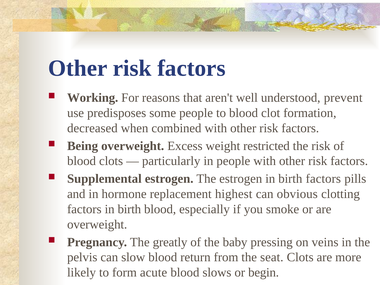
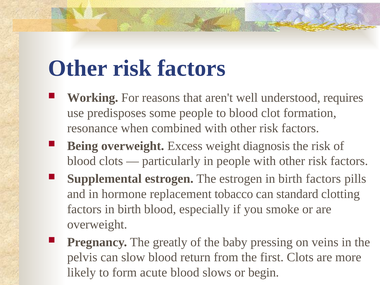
prevent: prevent -> requires (343, 98)
decreased: decreased -> resonance (92, 128)
restricted: restricted -> diagnosis (267, 146)
highest: highest -> tobacco (234, 194)
obvious: obvious -> standard (297, 194)
seat: seat -> first (272, 257)
